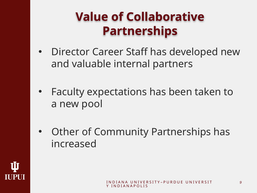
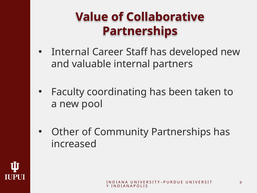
Director: Director -> Internal (70, 52)
expectations: expectations -> coordinating (117, 92)
